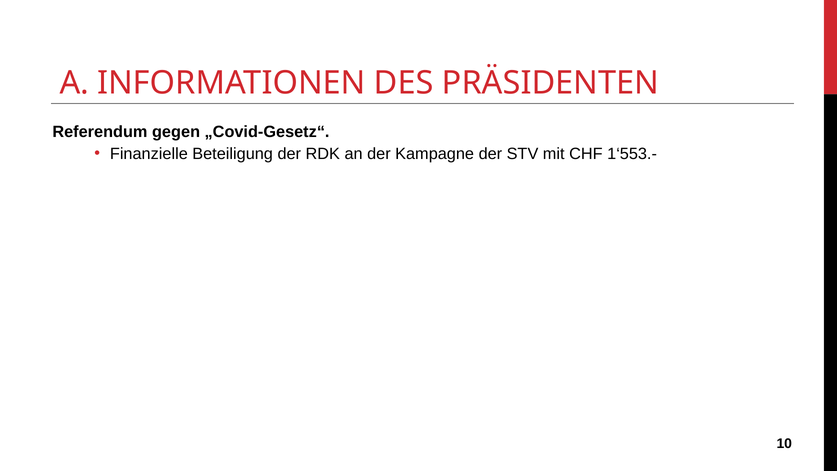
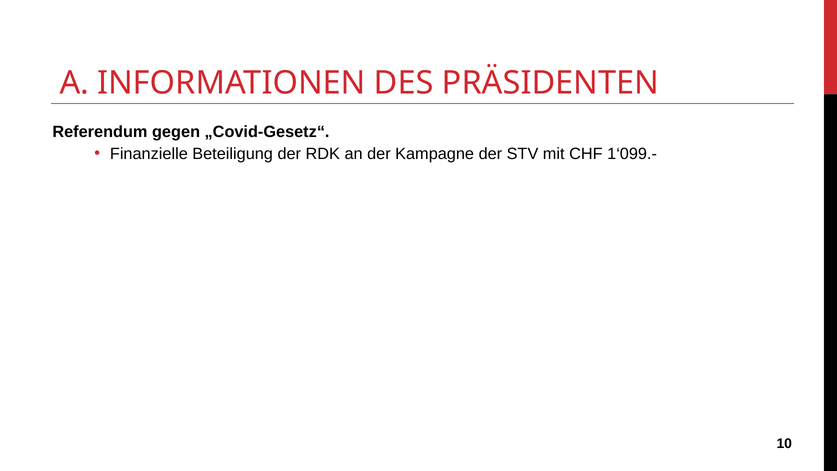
1‘553.-: 1‘553.- -> 1‘099.- (632, 154)
